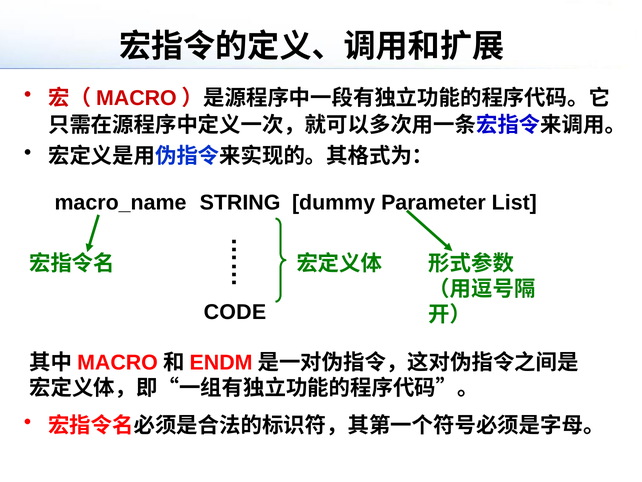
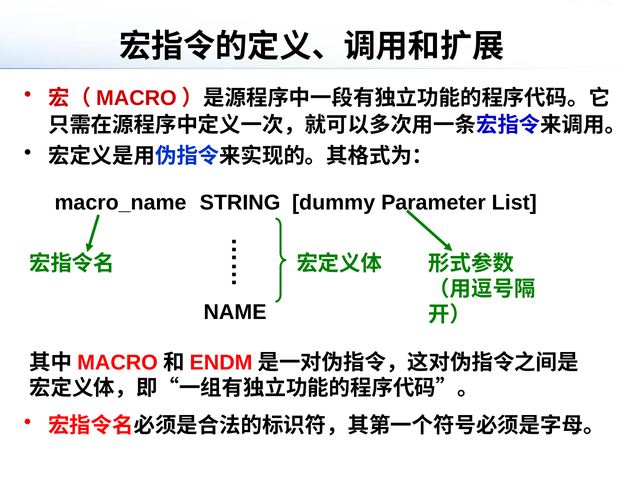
CODE: CODE -> NAME (235, 312)
